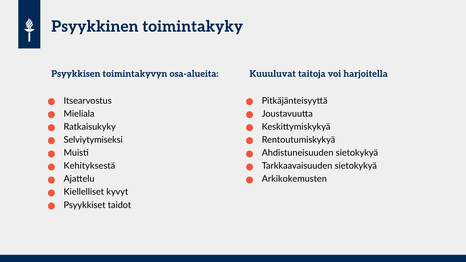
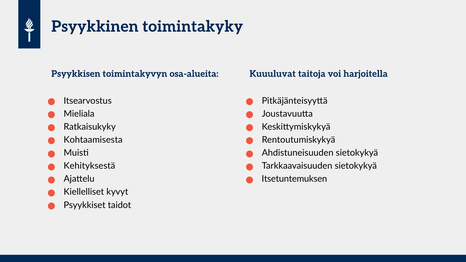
Selviytymiseksi: Selviytymiseksi -> Kohtaamisesta (93, 140)
Arkikokemusten: Arkikokemusten -> Itsetuntemuksen (294, 179)
